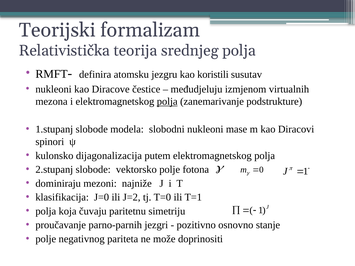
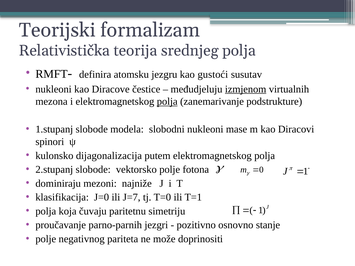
koristili: koristili -> gustoći (213, 75)
izmjenom underline: none -> present (246, 89)
J=2: J=2 -> J=7 (132, 197)
